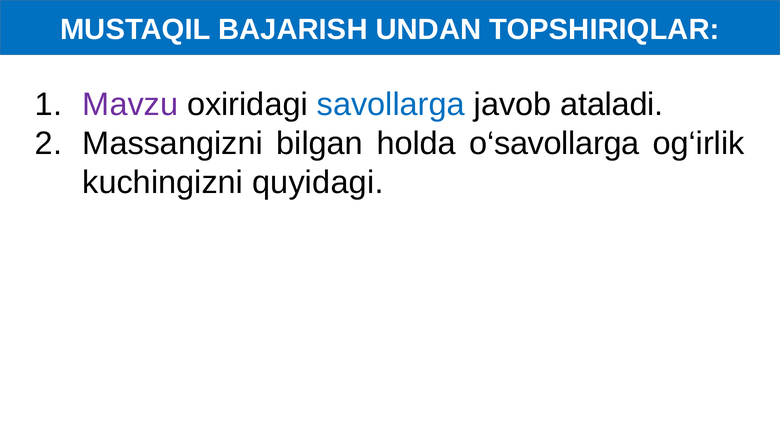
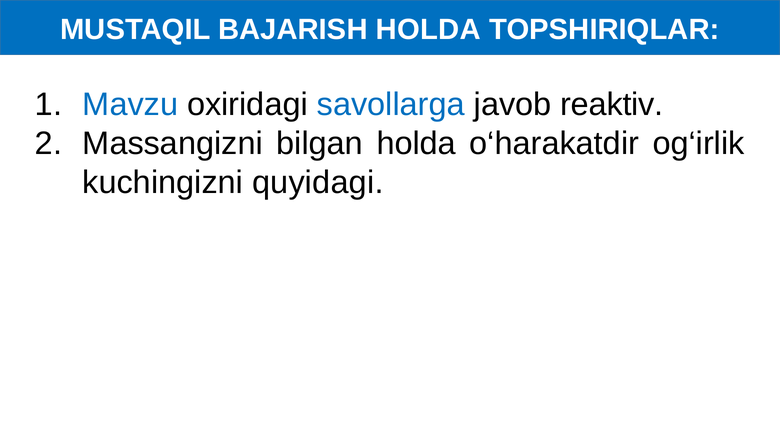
BAJARISH UNDAN: UNDAN -> HOLDA (428, 29)
Mavzu colour: purple -> blue (130, 105)
ataladi: ataladi -> reaktiv (612, 105)
o‘savollarga: o‘savollarga -> o‘harakatdir (554, 144)
